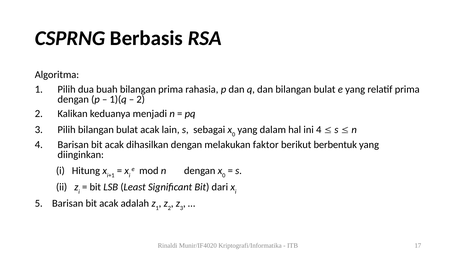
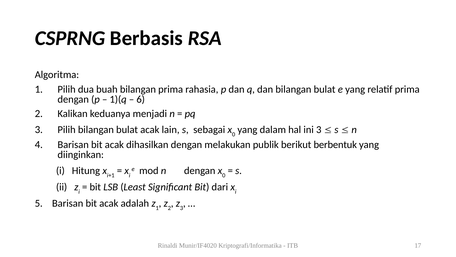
2: 2 -> 6 (141, 99)
ini 4: 4 -> 3 (319, 130)
faktor: faktor -> publik (266, 144)
